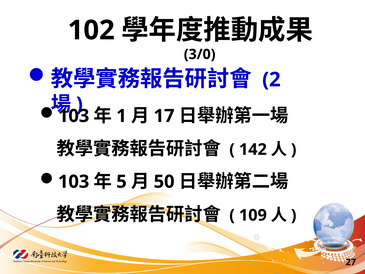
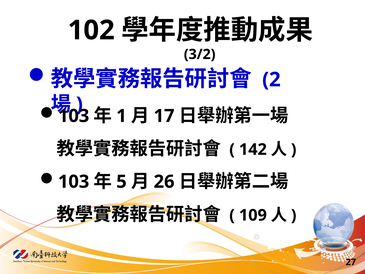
3/0: 3/0 -> 3/2 (200, 54)
50: 50 -> 26 (164, 182)
